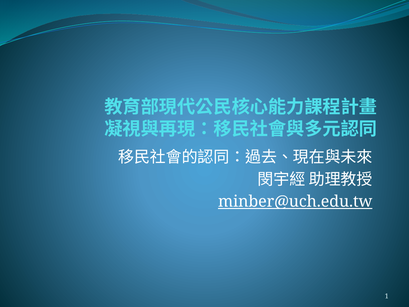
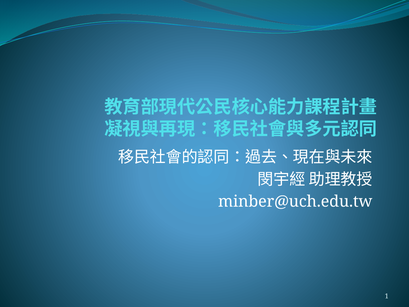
minber@uch.edu.tw underline: present -> none (295, 202)
